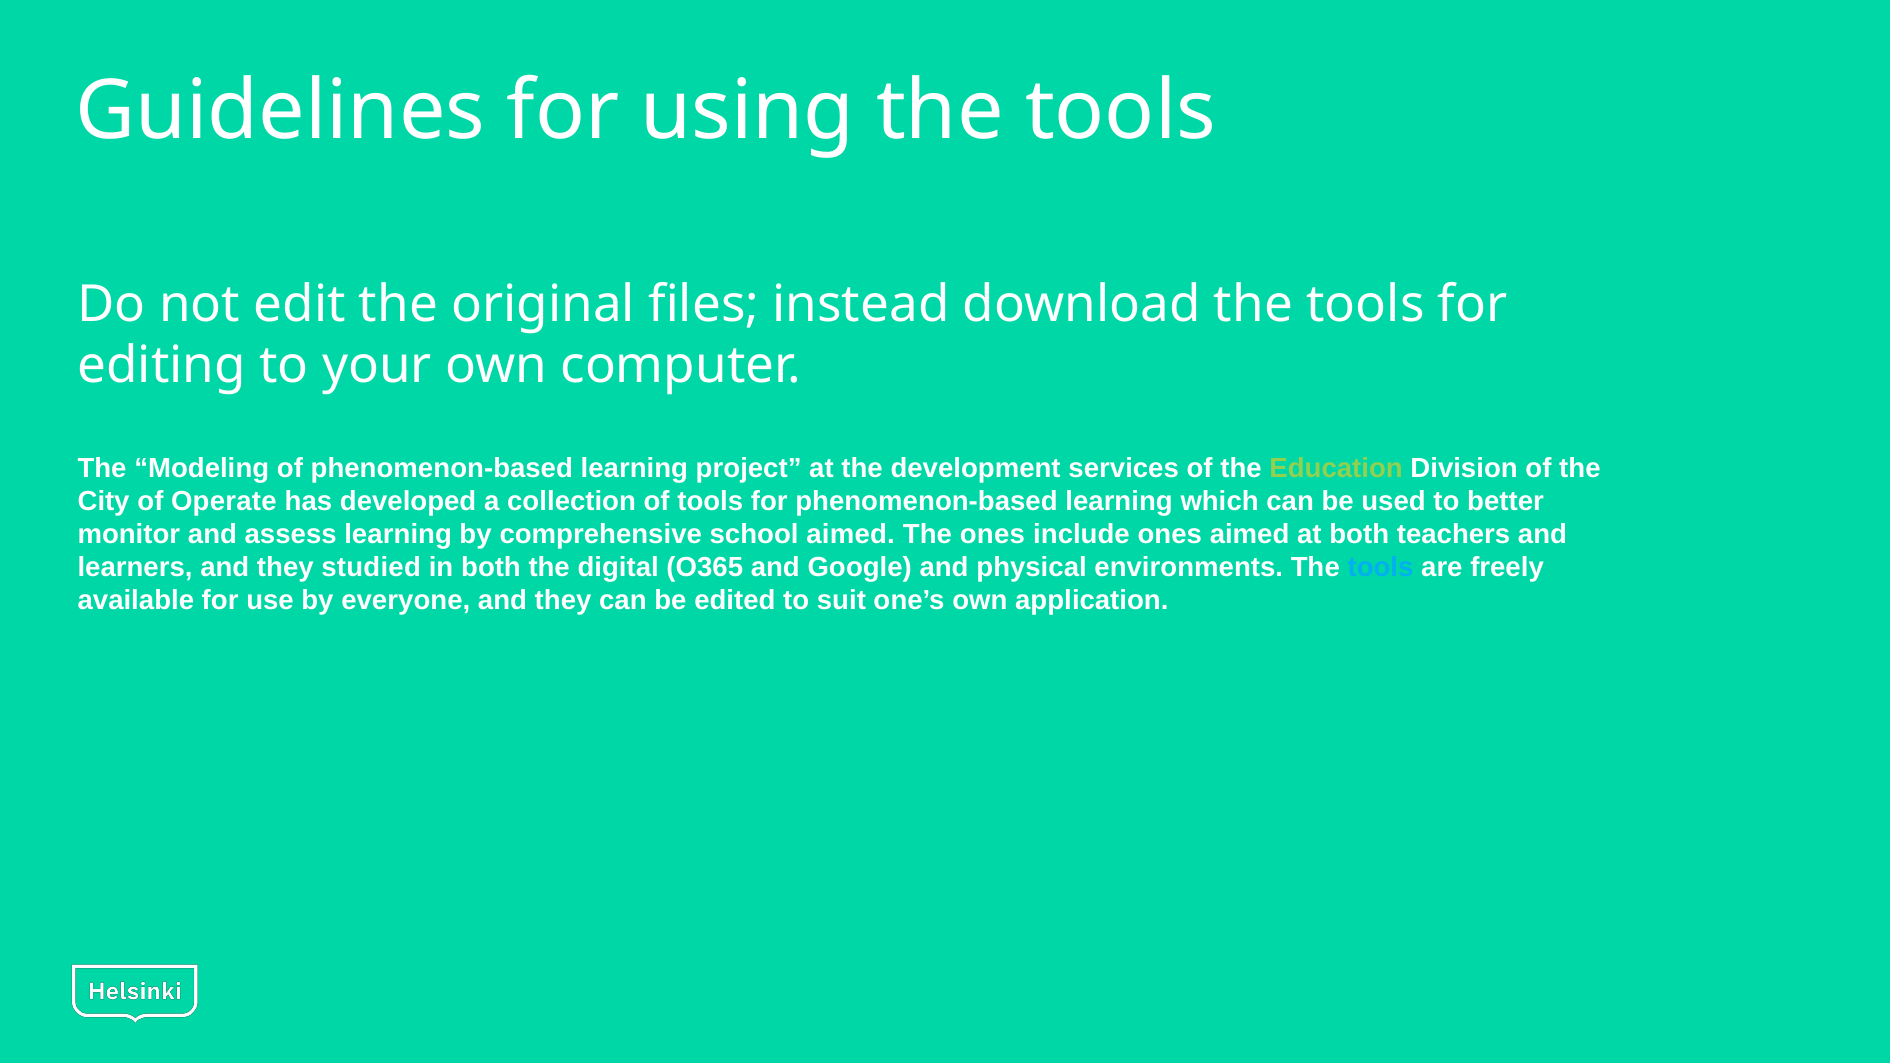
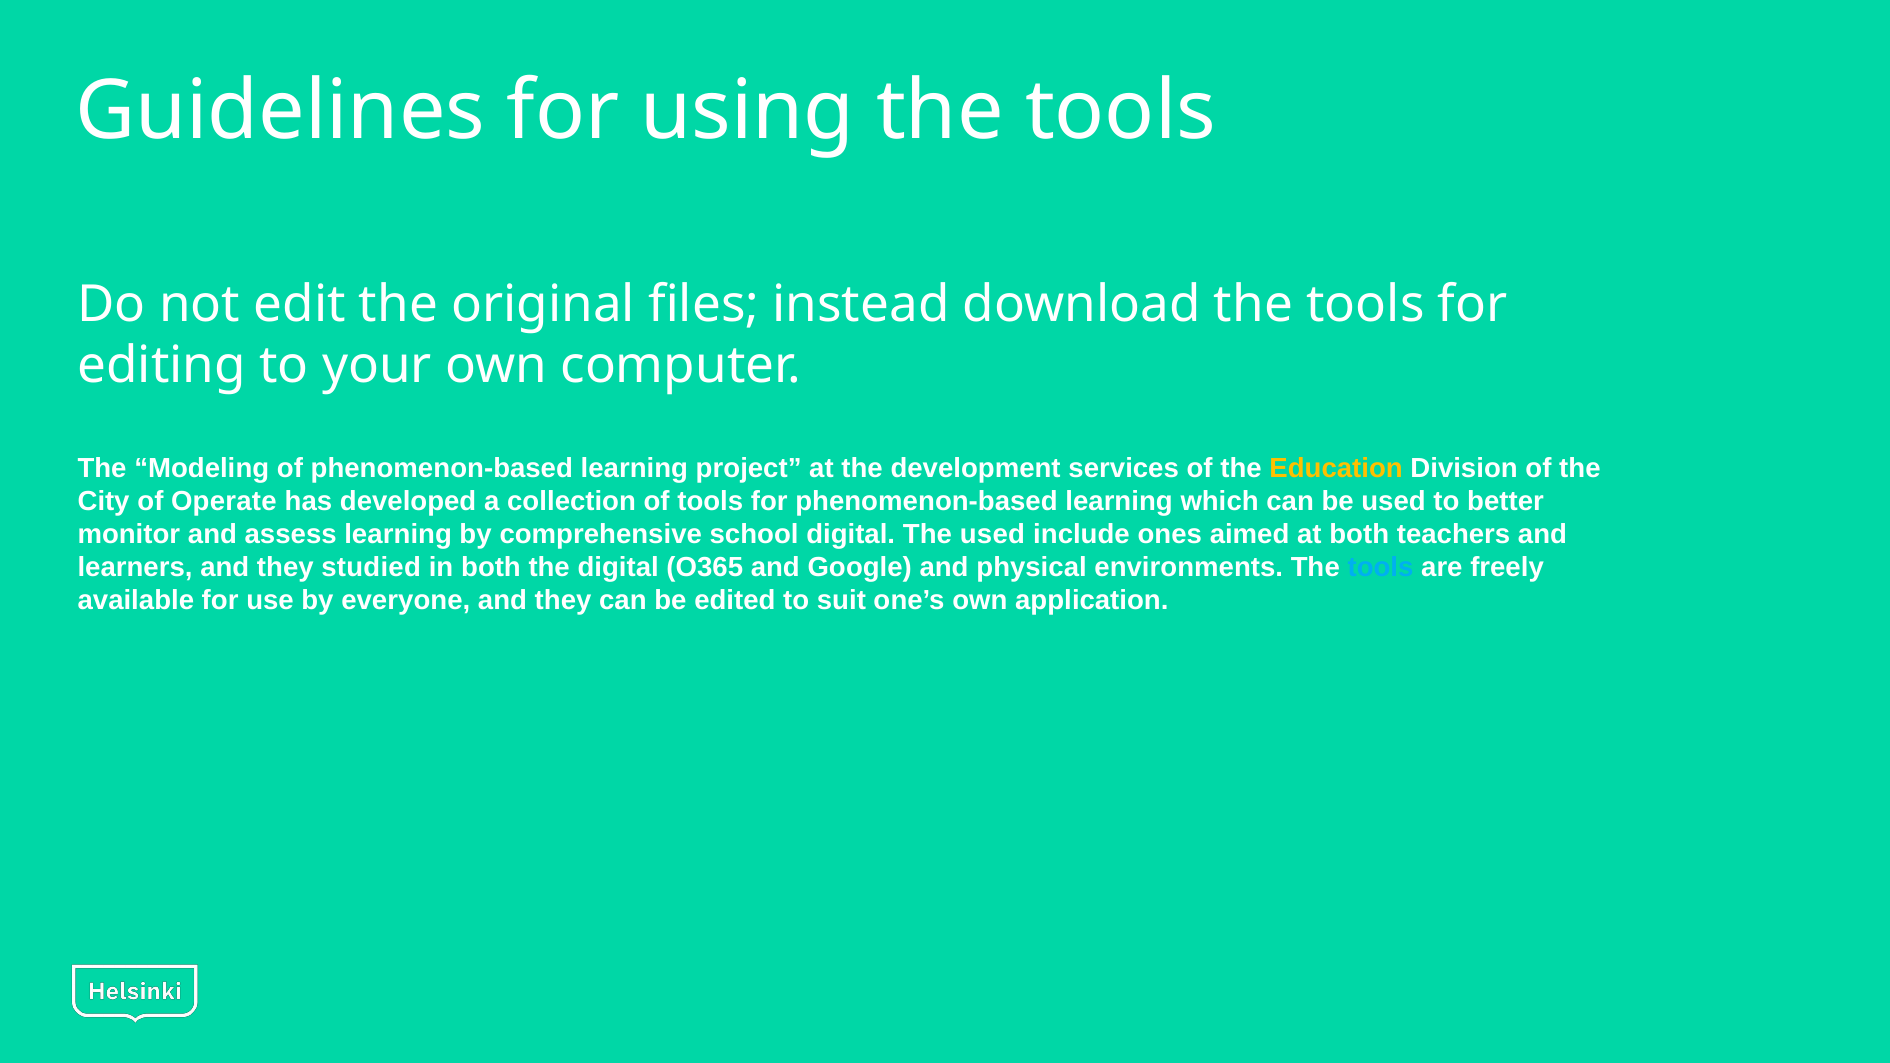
Education colour: light green -> yellow (1336, 468)
school aimed: aimed -> digital (851, 534)
The ones: ones -> used (992, 534)
